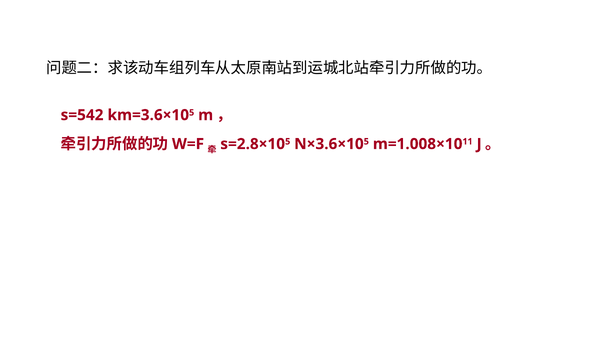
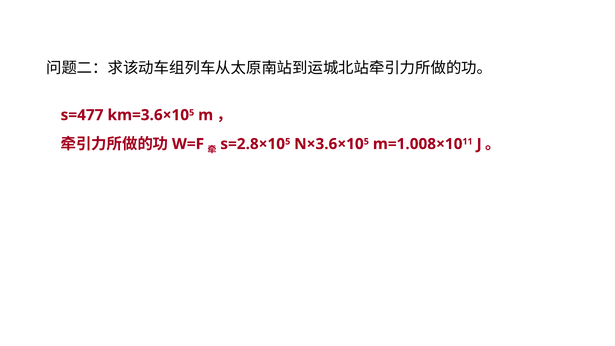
s=542: s=542 -> s=477 (82, 115)
